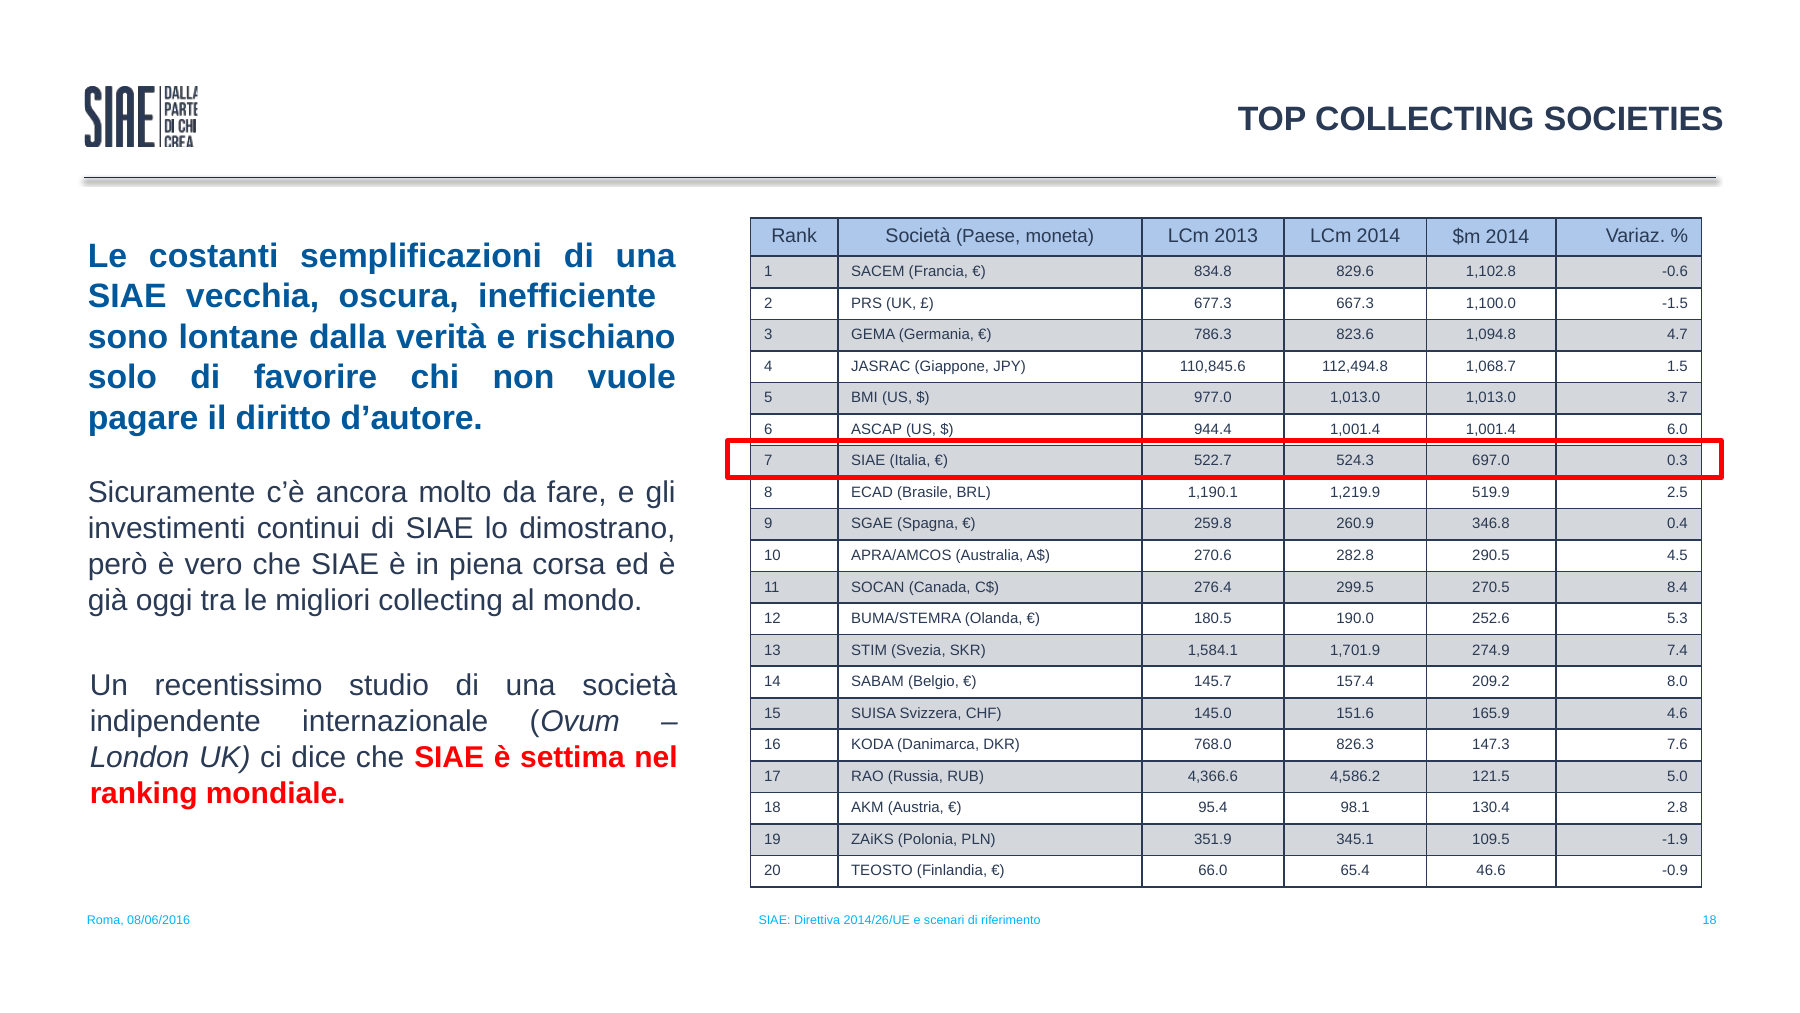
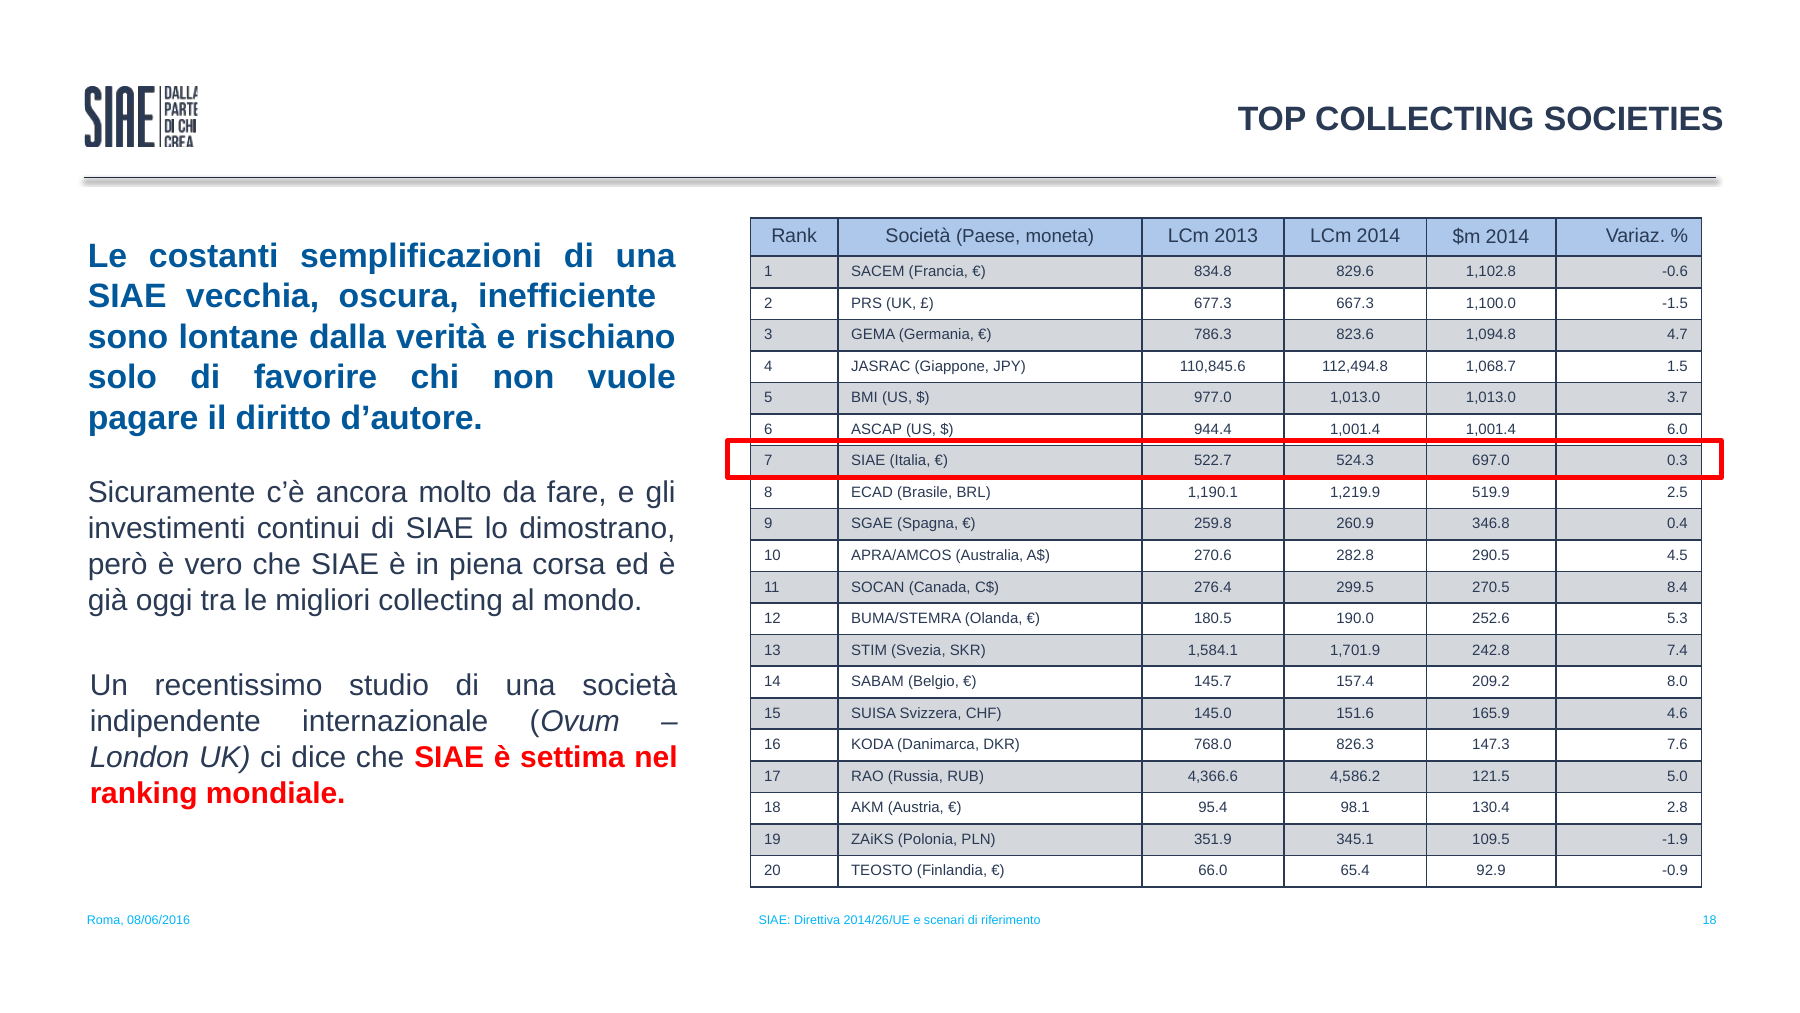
274.9: 274.9 -> 242.8 (1491, 650)
46.6: 46.6 -> 92.9 (1491, 870)
